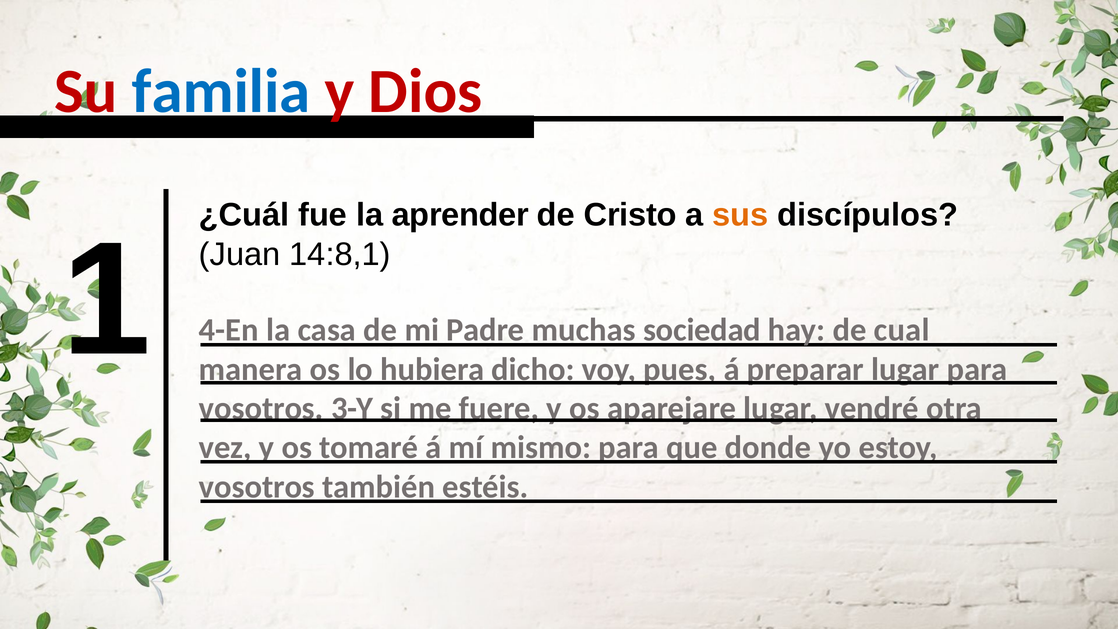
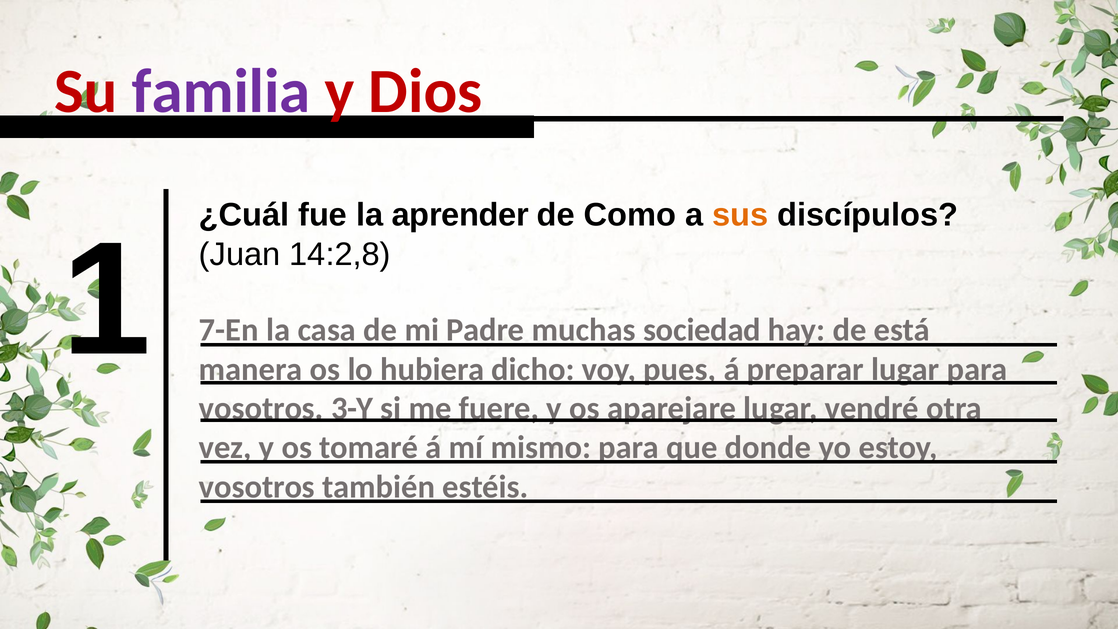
familia colour: blue -> purple (221, 91)
Cristo: Cristo -> Como (630, 215)
4-En: 4-En -> 7-En (229, 330)
cual: cual -> está (902, 330)
14:8,1: 14:8,1 -> 14:2,8 (340, 254)
